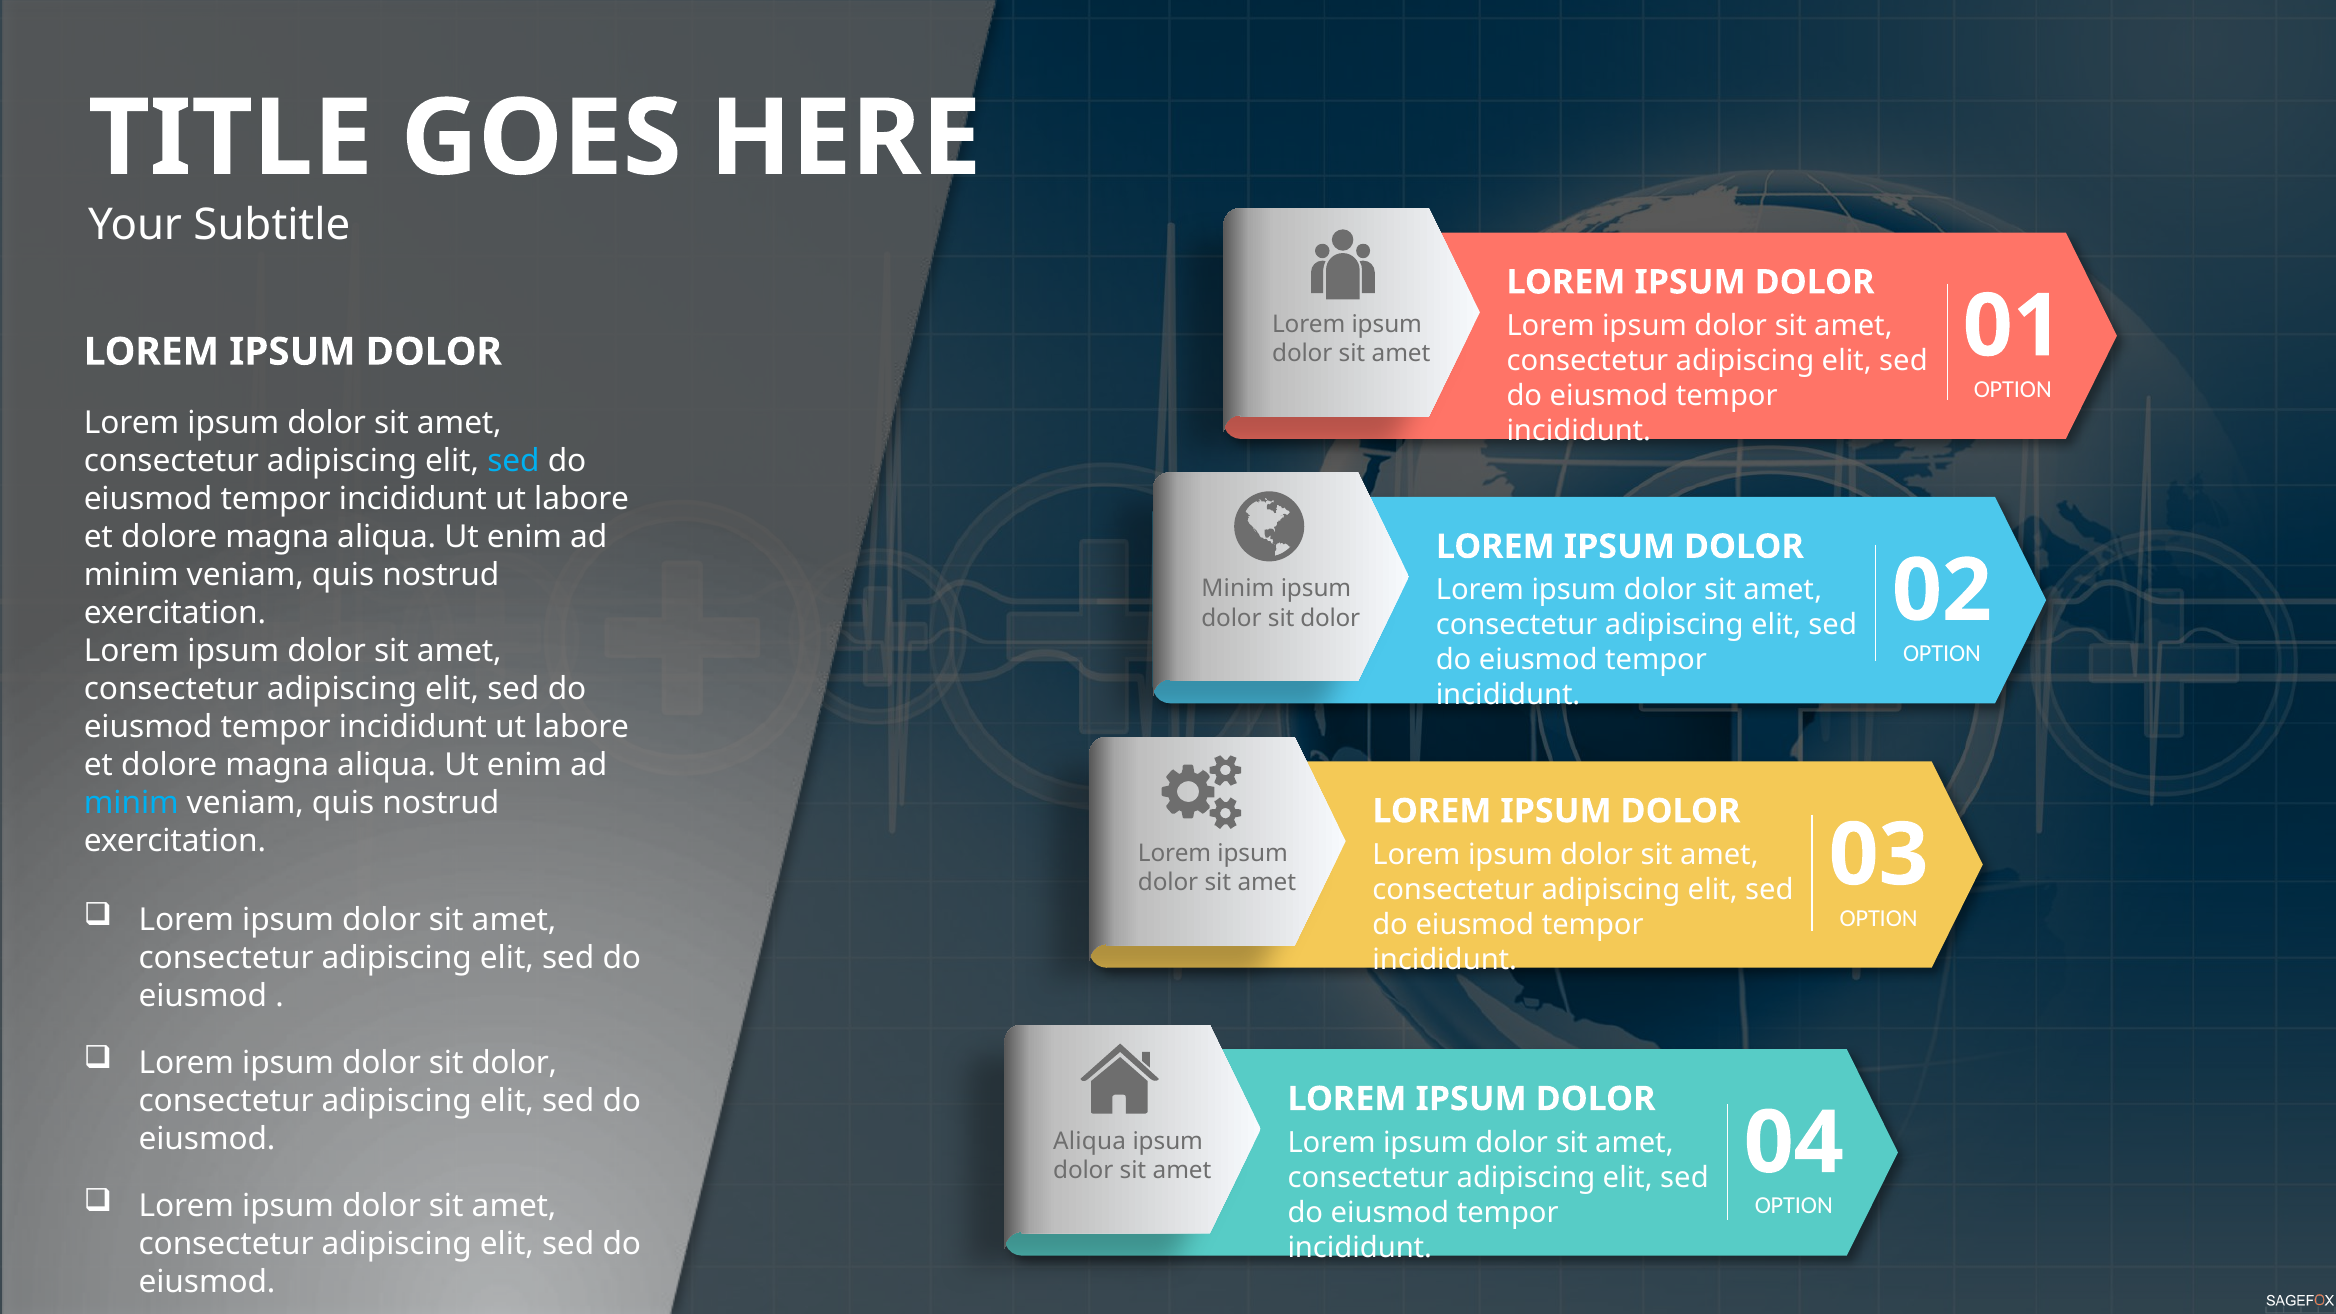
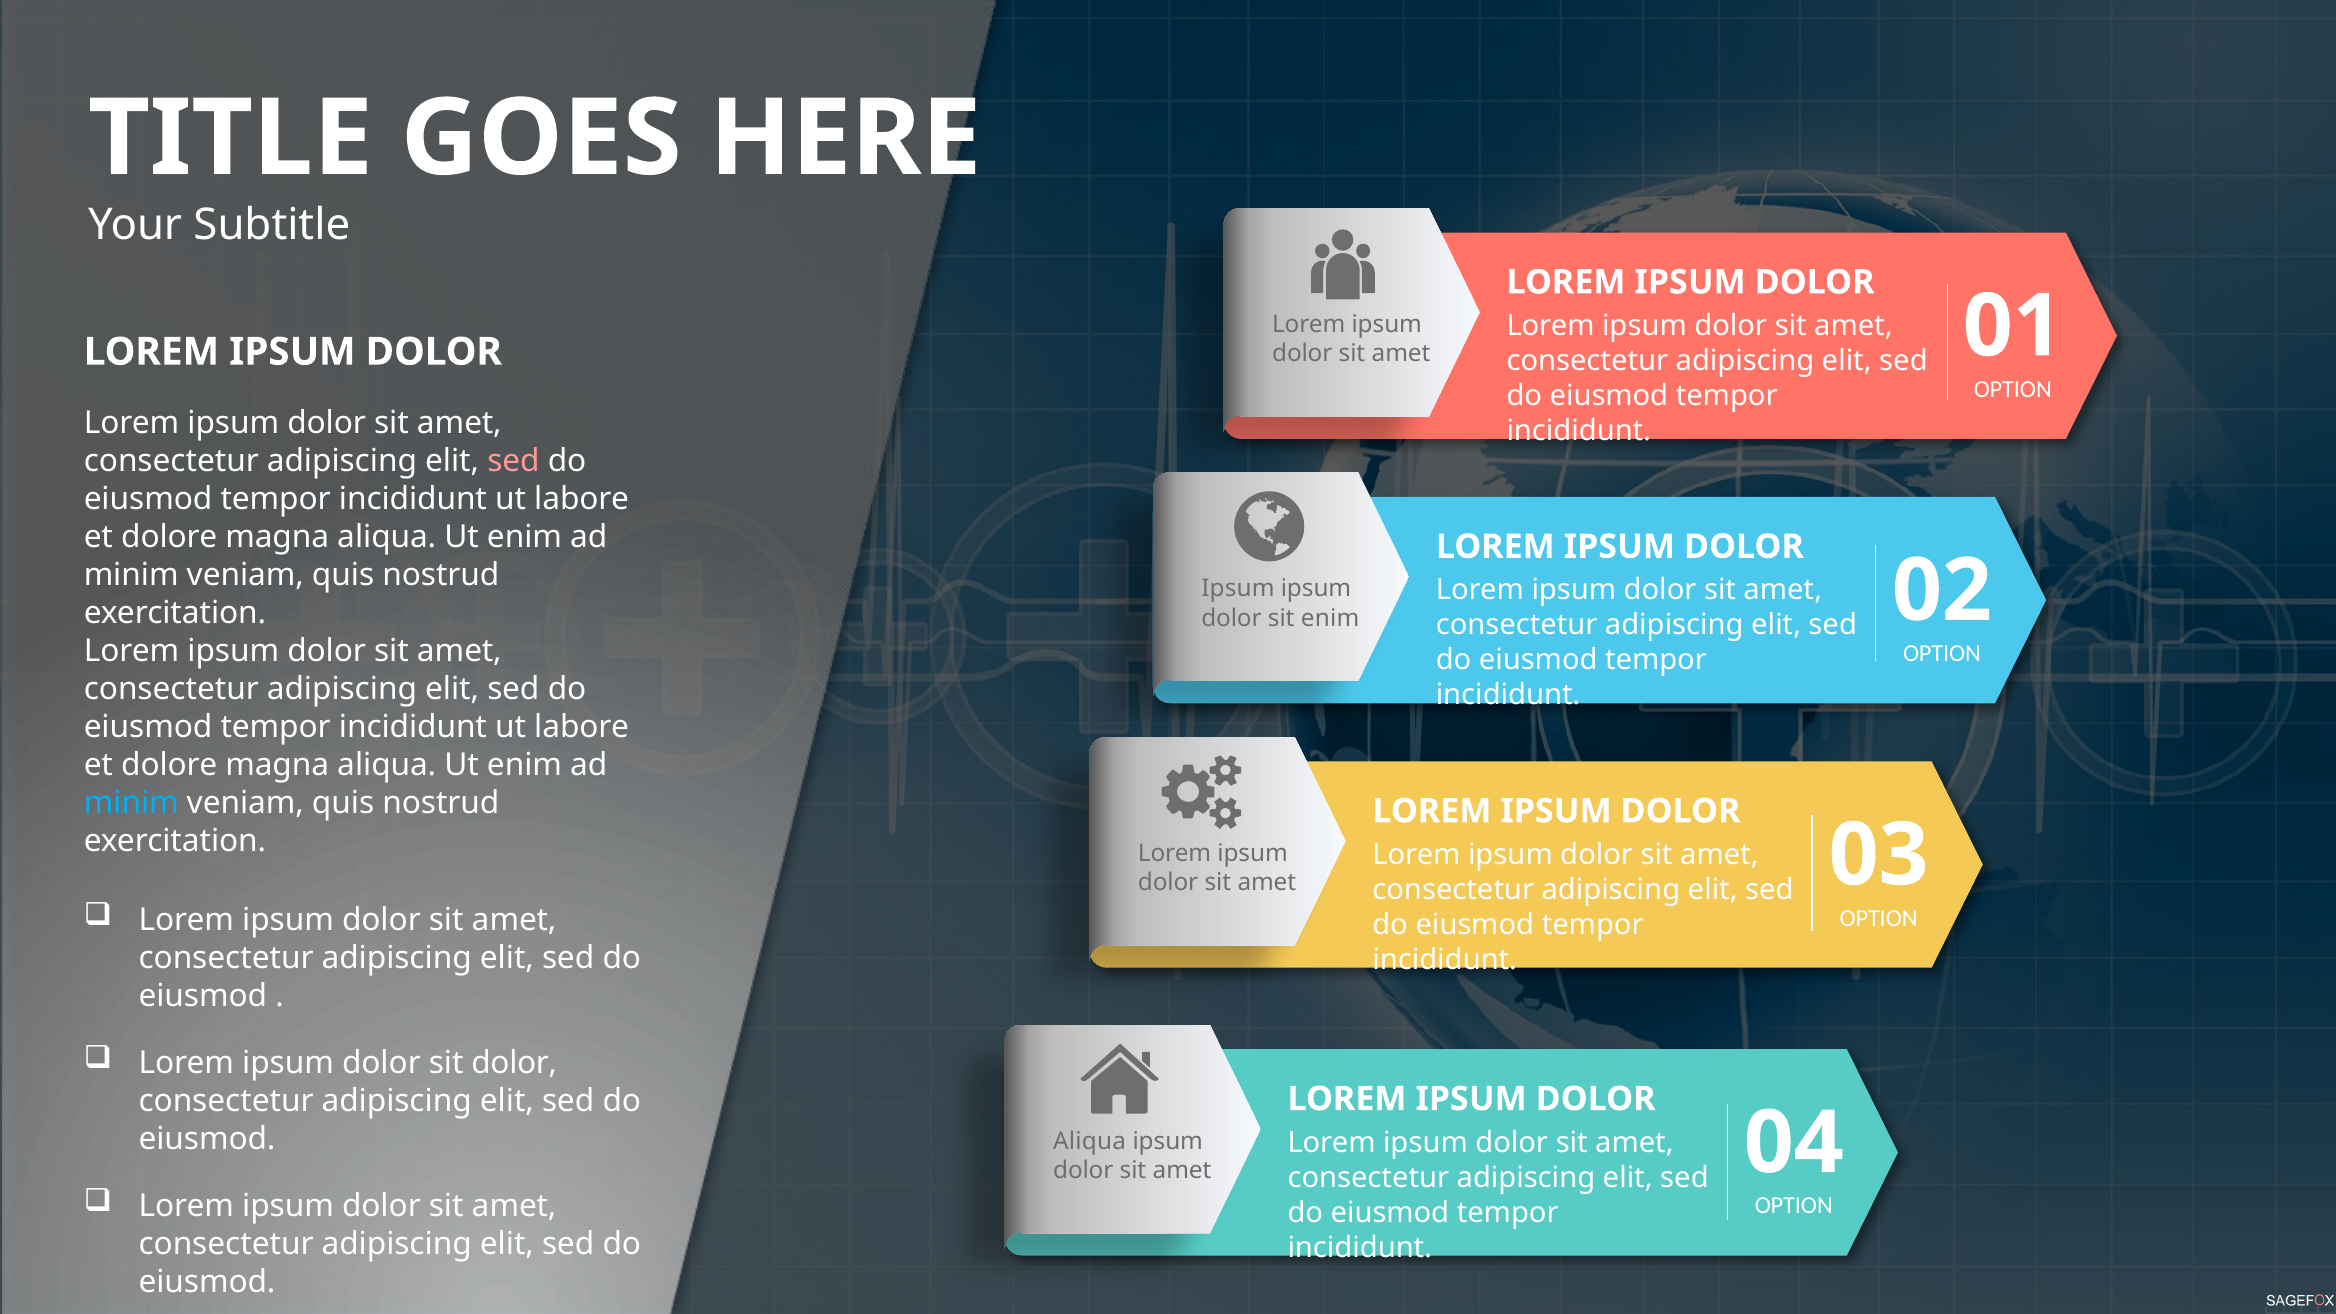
sed colour: light blue -> pink (513, 461)
Minim: Minim -> Ipsum (1238, 589)
dolor: dolor -> enim (1330, 618)
